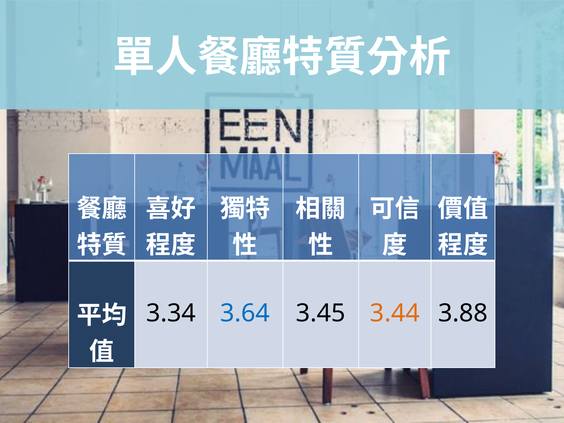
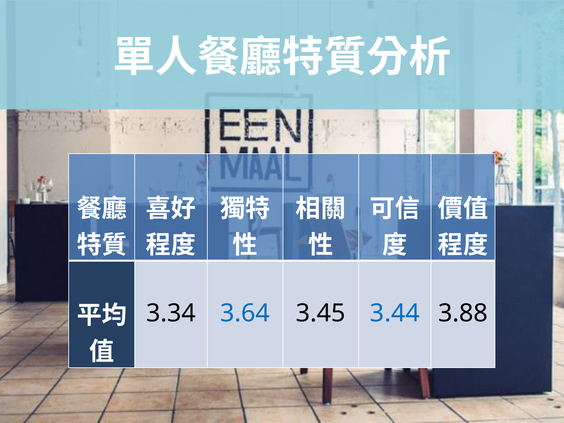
3.44 colour: orange -> blue (395, 313)
